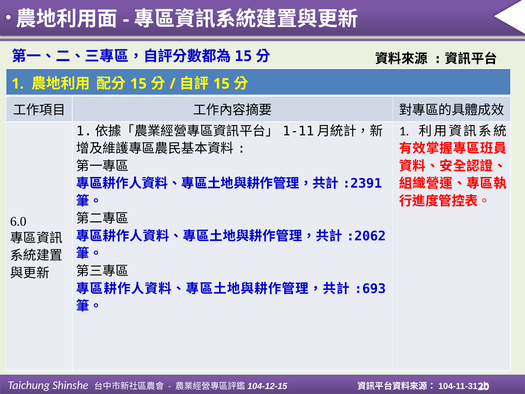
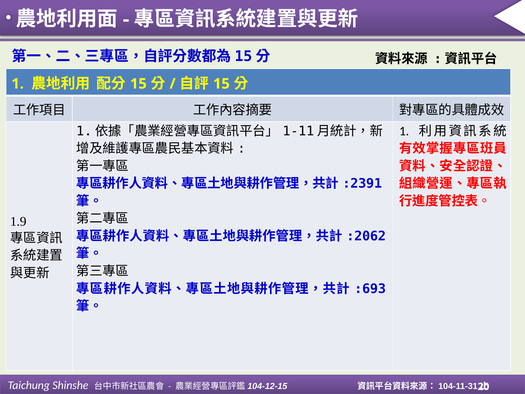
6.0: 6.0 -> 1.9 (18, 221)
